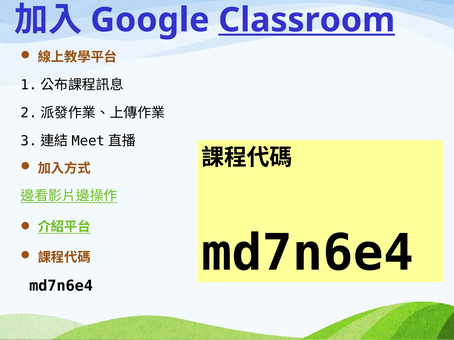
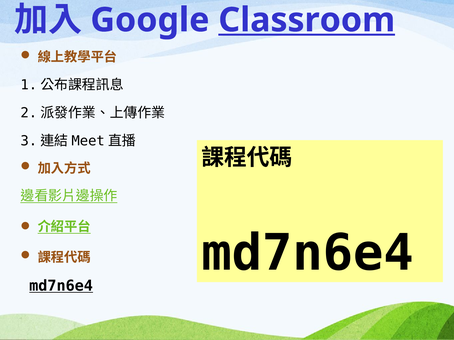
md7n6e4 underline: none -> present (61, 286)
